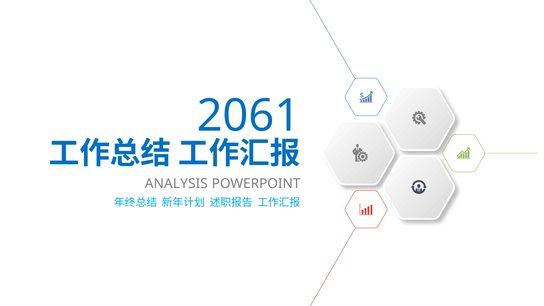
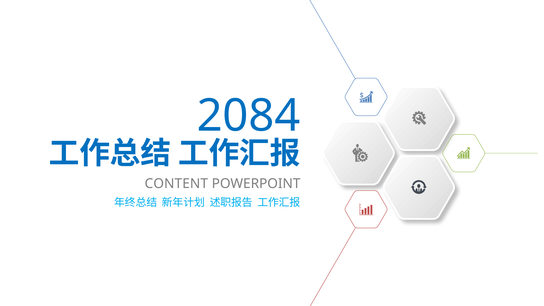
2061: 2061 -> 2084 (249, 116)
ANALYSIS: ANALYSIS -> CONTENT (176, 184)
